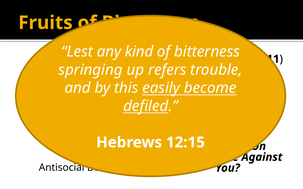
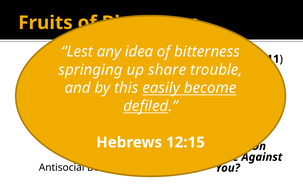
kind: kind -> idea (139, 52)
refers: refers -> share (167, 70)
